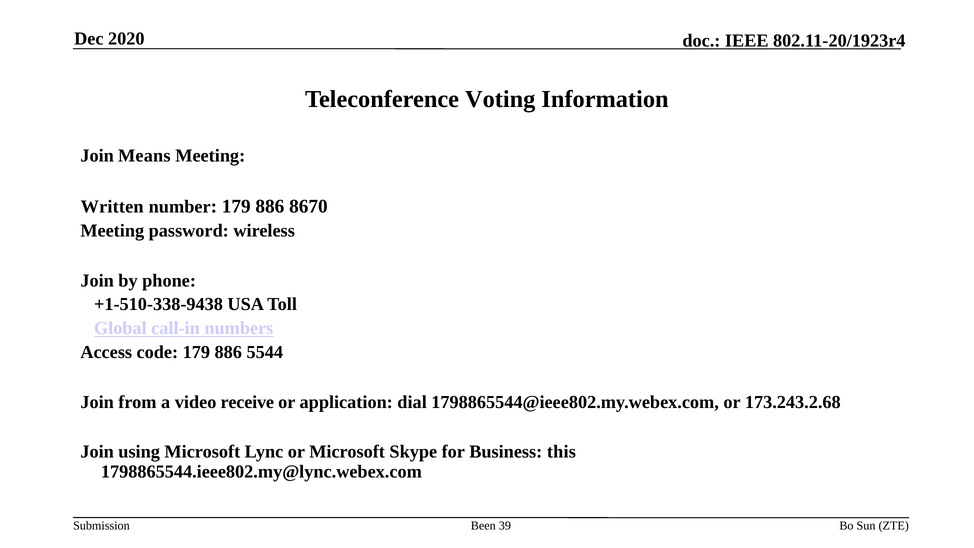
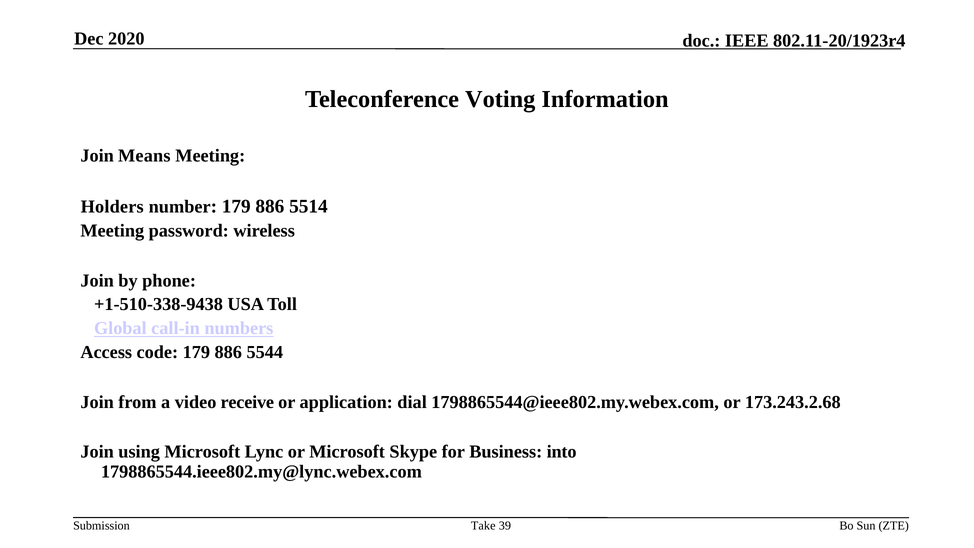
Written: Written -> Holders (112, 207)
8670: 8670 -> 5514 (308, 206)
this: this -> into (562, 452)
Been: Been -> Take (483, 525)
